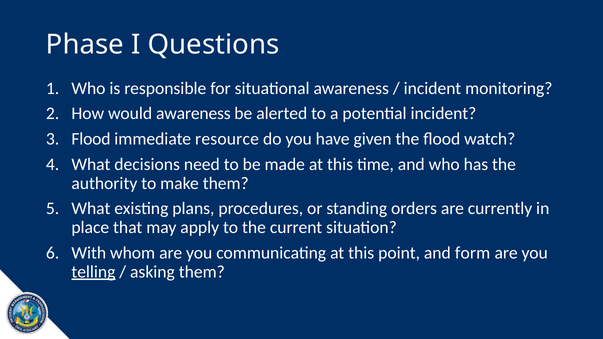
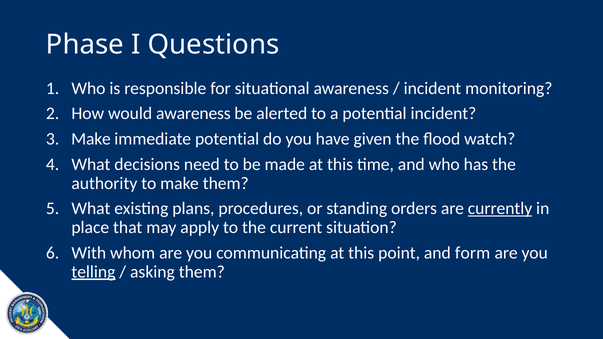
Flood: Flood -> Make (91, 139)
immediate resource: resource -> potential (227, 139)
currently underline: none -> present (500, 209)
